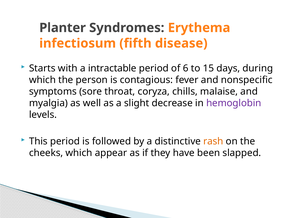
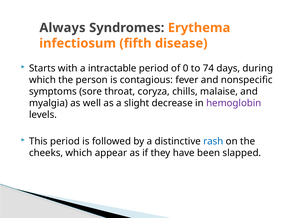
Planter: Planter -> Always (62, 28)
6: 6 -> 0 (186, 68)
15: 15 -> 74 (208, 68)
rash colour: orange -> blue (213, 141)
